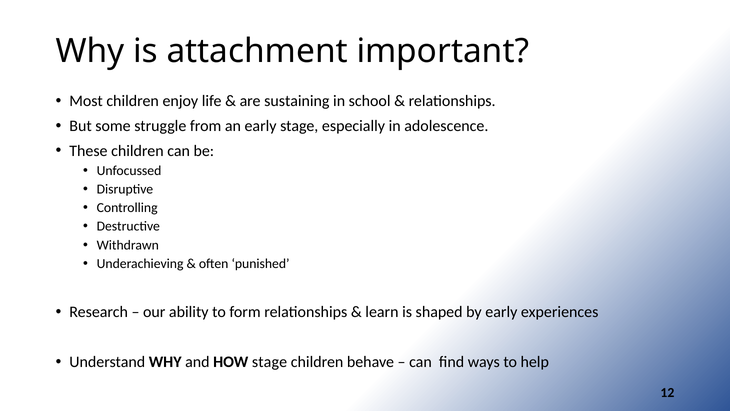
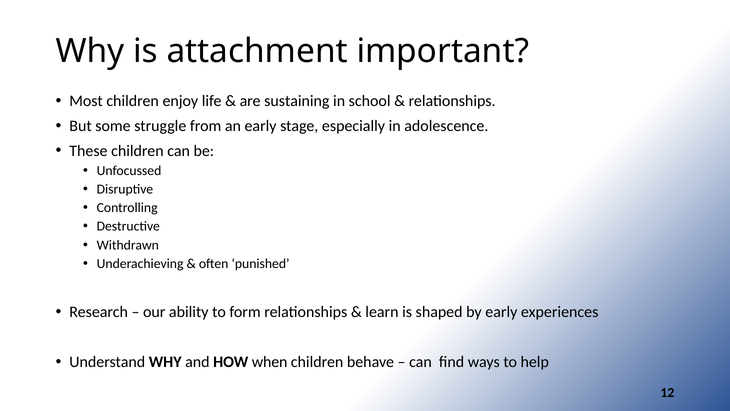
HOW stage: stage -> when (270, 362)
